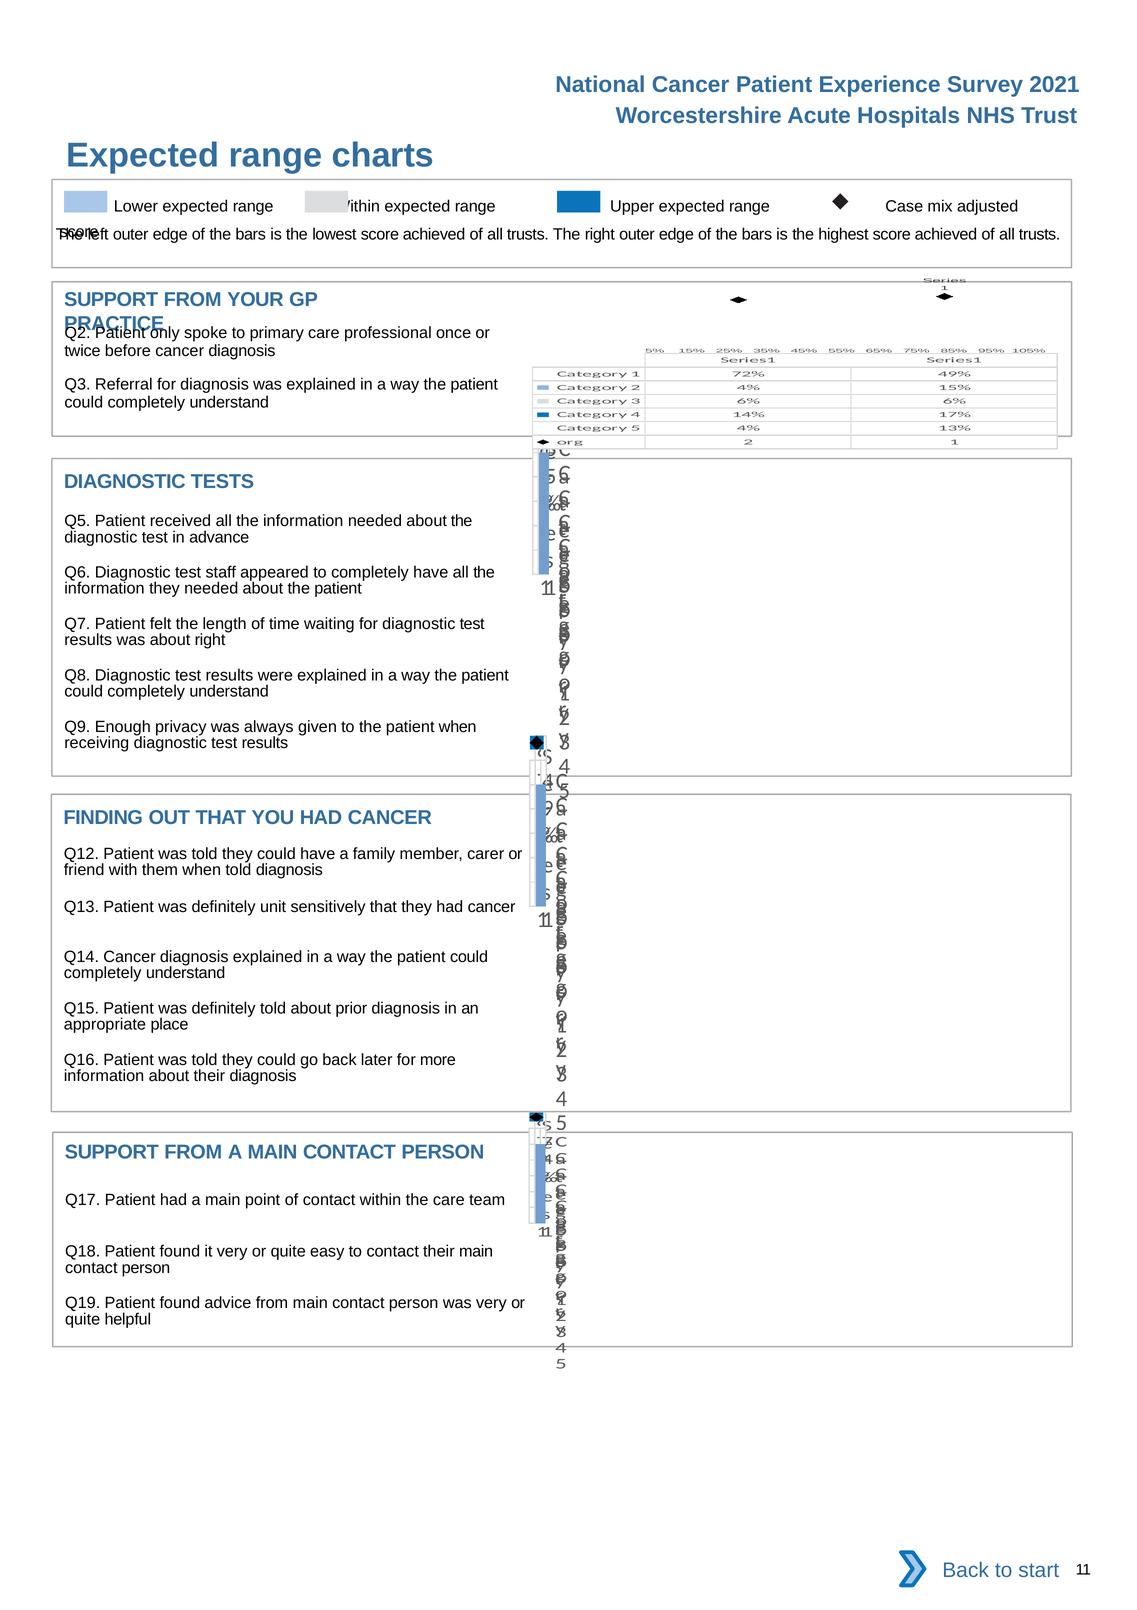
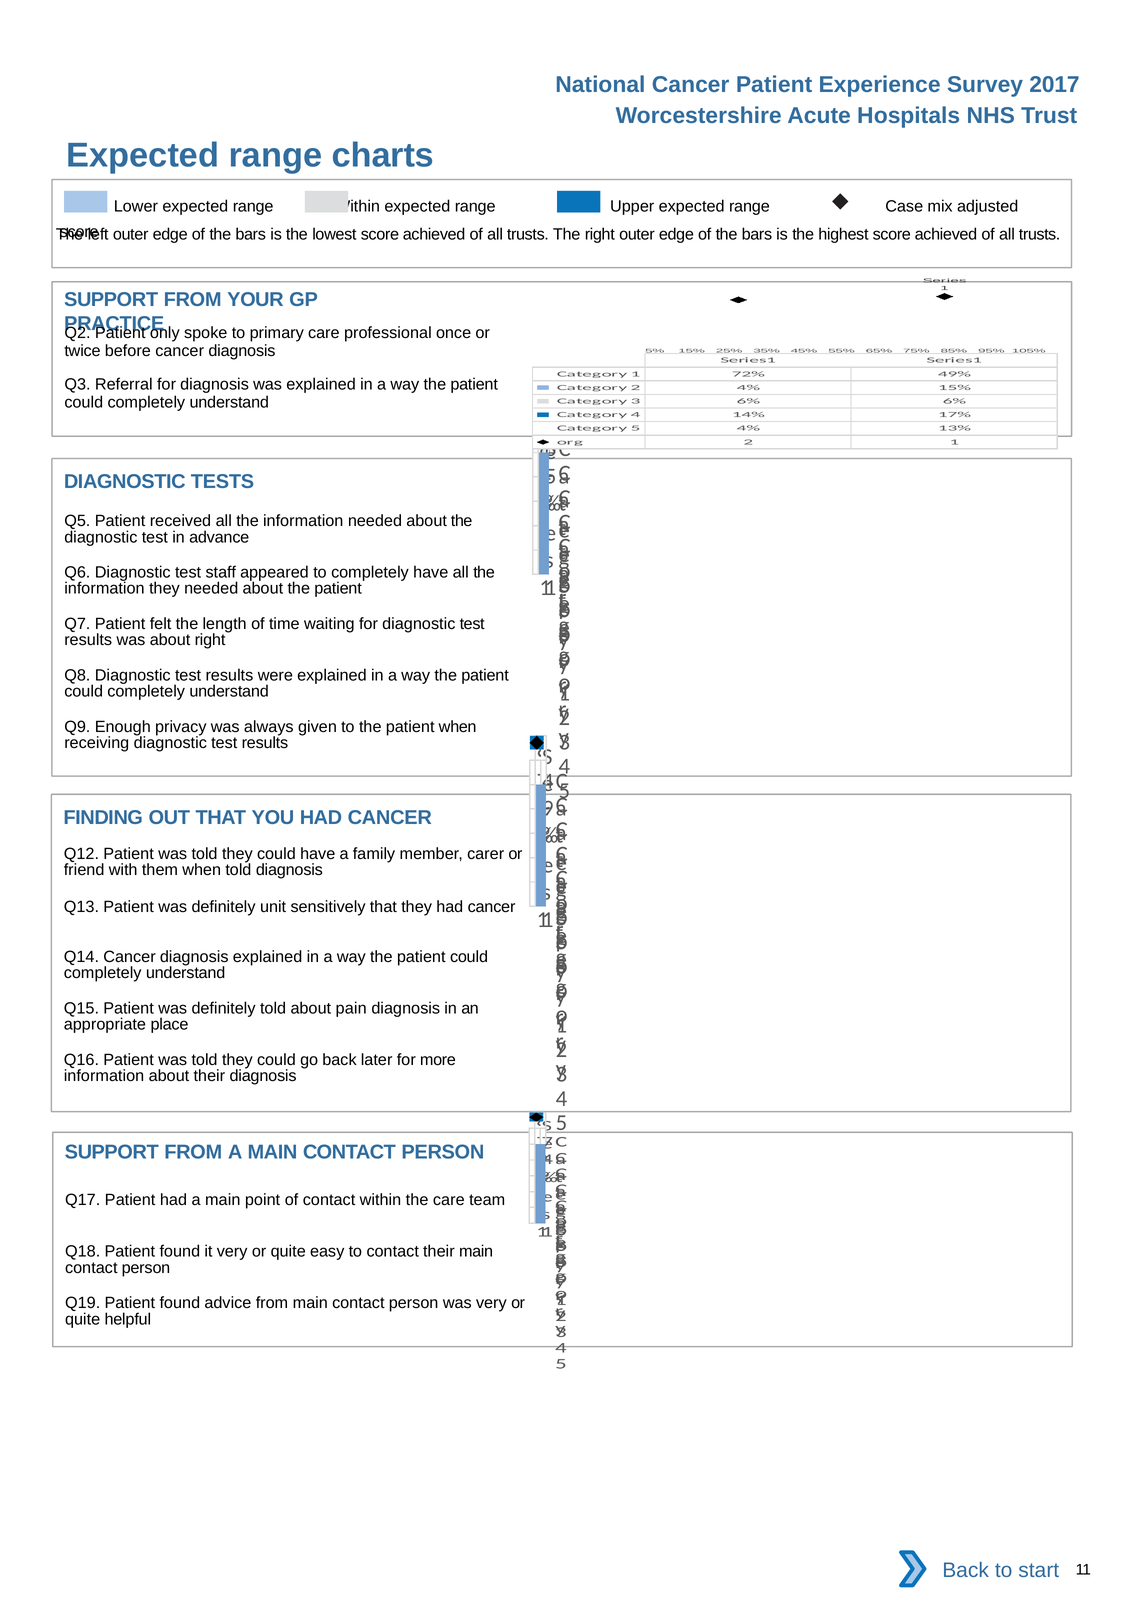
2021: 2021 -> 2017 (1054, 85)
prior: prior -> pain (351, 1008)
